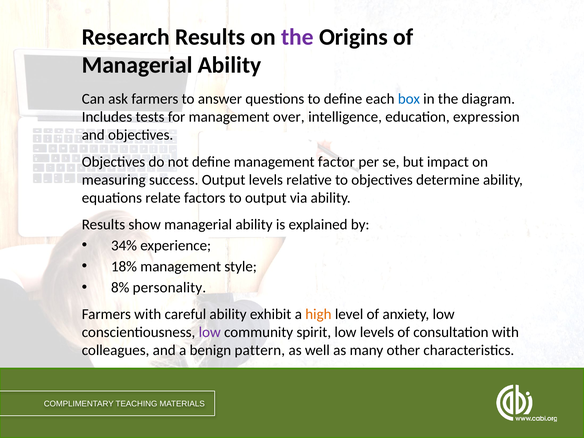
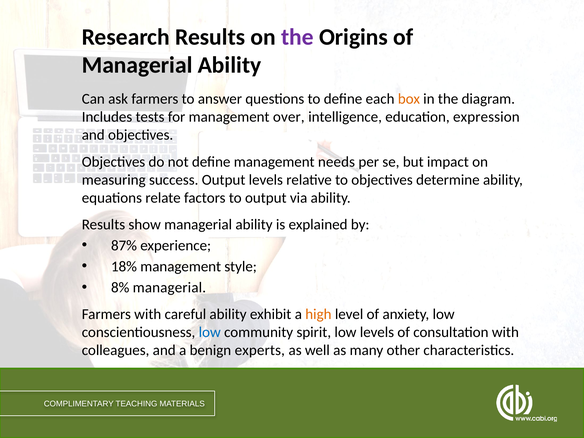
box colour: blue -> orange (409, 99)
factor: factor -> needs (336, 162)
34%: 34% -> 87% (124, 245)
8% personality: personality -> managerial (169, 288)
low colour: purple -> blue (210, 332)
pattern: pattern -> experts (260, 350)
